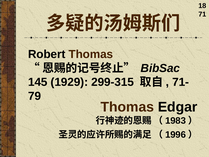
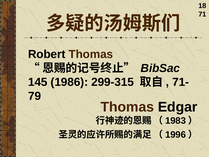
1929: 1929 -> 1986 (69, 82)
